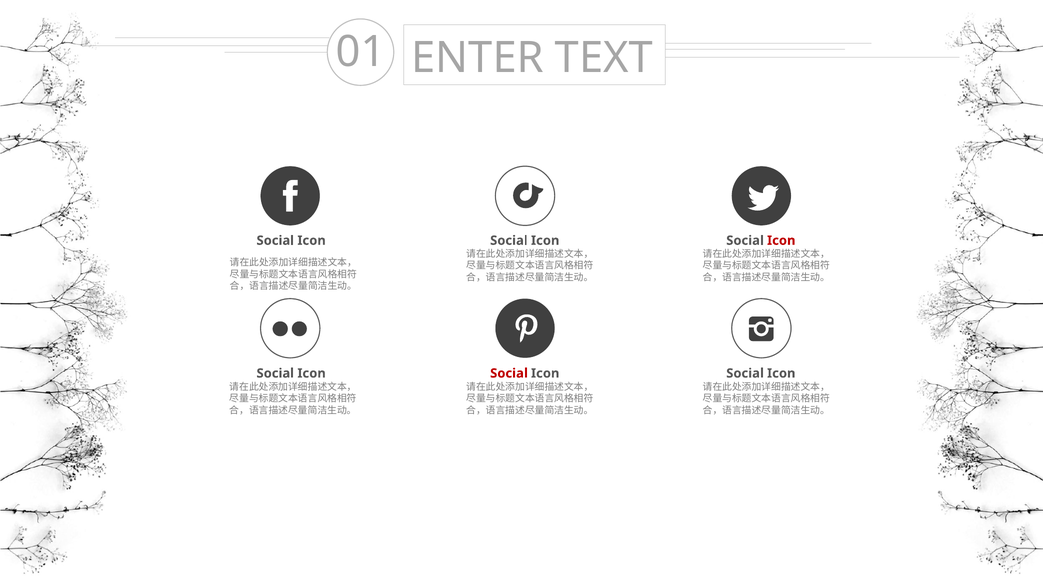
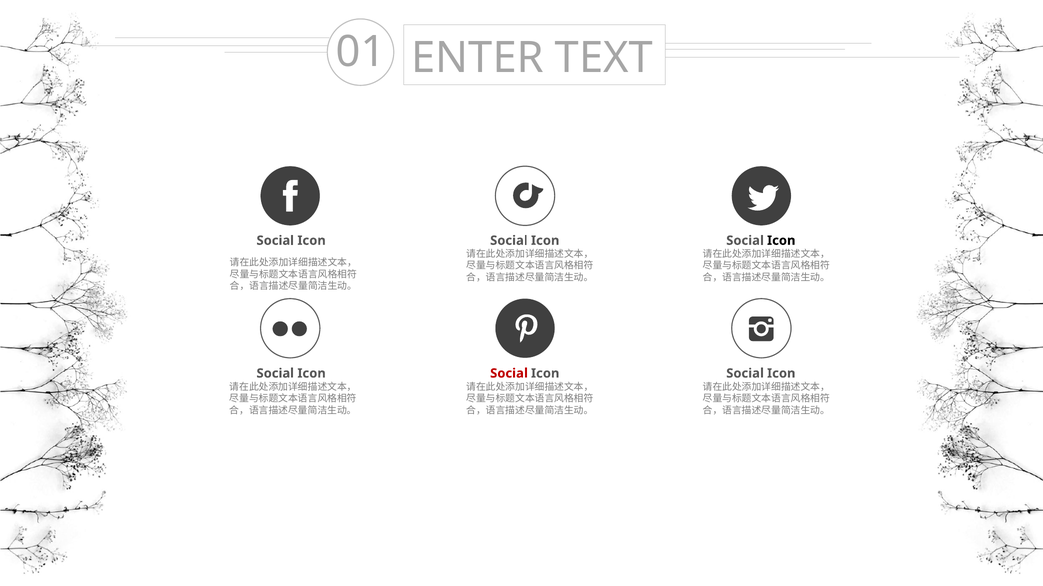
Icon colour: red -> black (781, 241)
